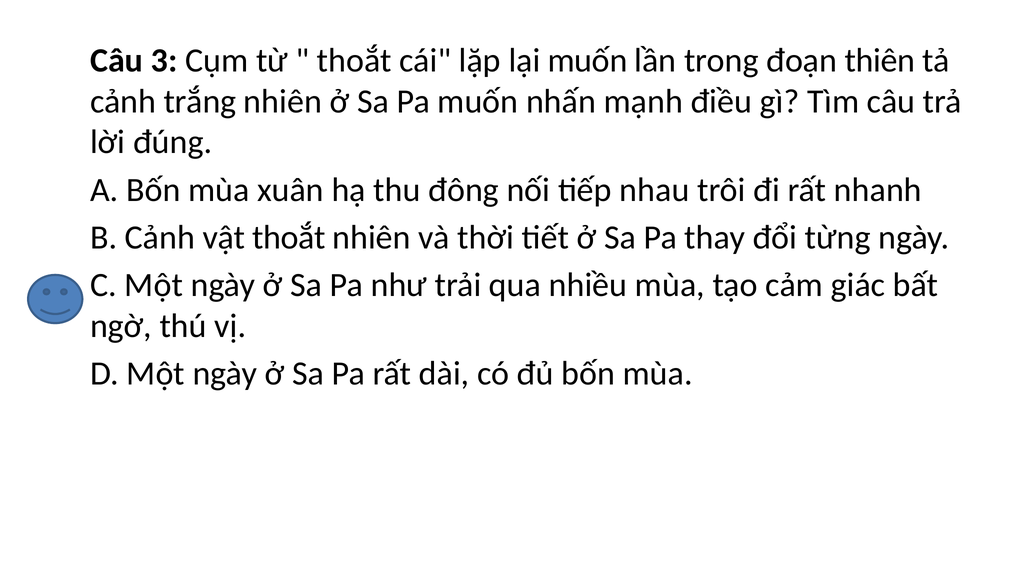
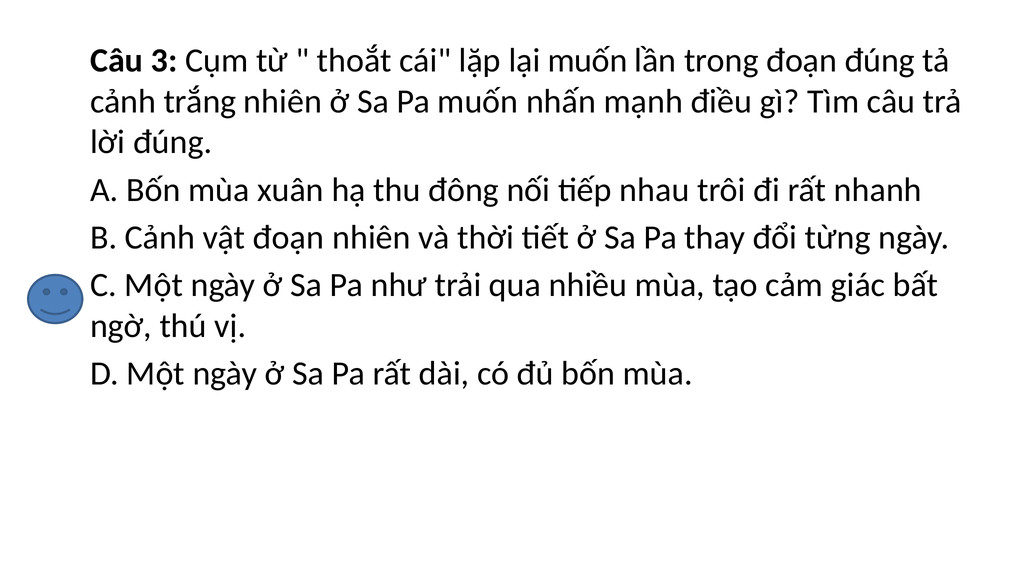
đoạn thiên: thiên -> đúng (880, 61)
vật thoắt: thoắt -> đoạn (289, 238)
